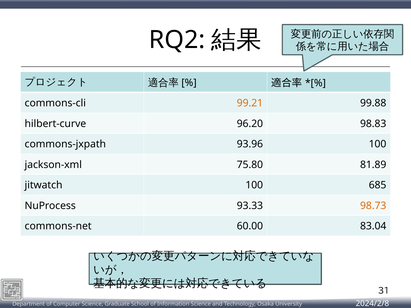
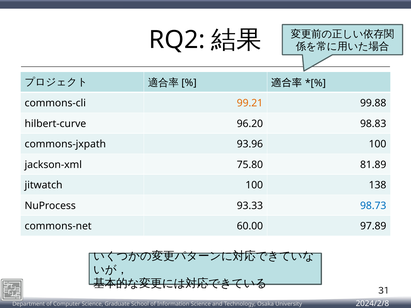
685: 685 -> 138 (378, 185)
98.73 colour: orange -> blue (373, 206)
83.04: 83.04 -> 97.89 (373, 226)
